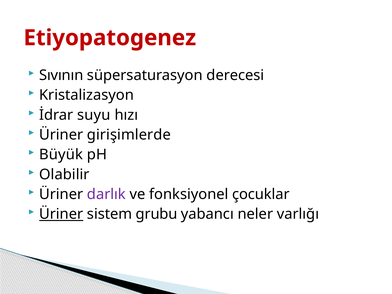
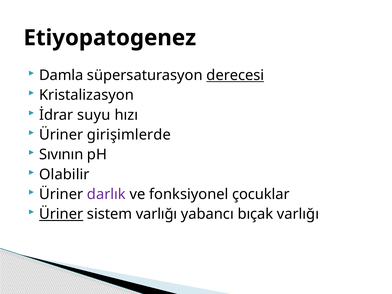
Etiyopatogenez colour: red -> black (110, 38)
Sıvının: Sıvının -> Damla (61, 75)
derecesi underline: none -> present (235, 75)
Büyük: Büyük -> Sıvının (61, 155)
sistem grubu: grubu -> varlığı (157, 214)
neler: neler -> bıçak (255, 214)
